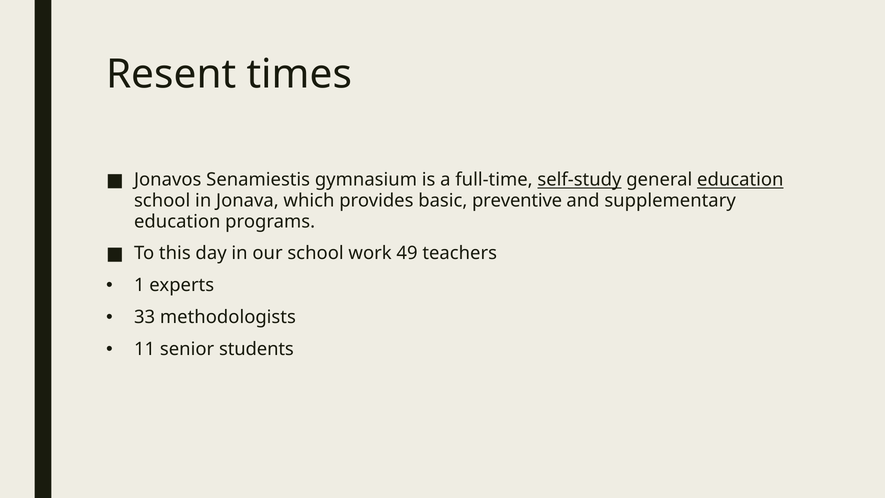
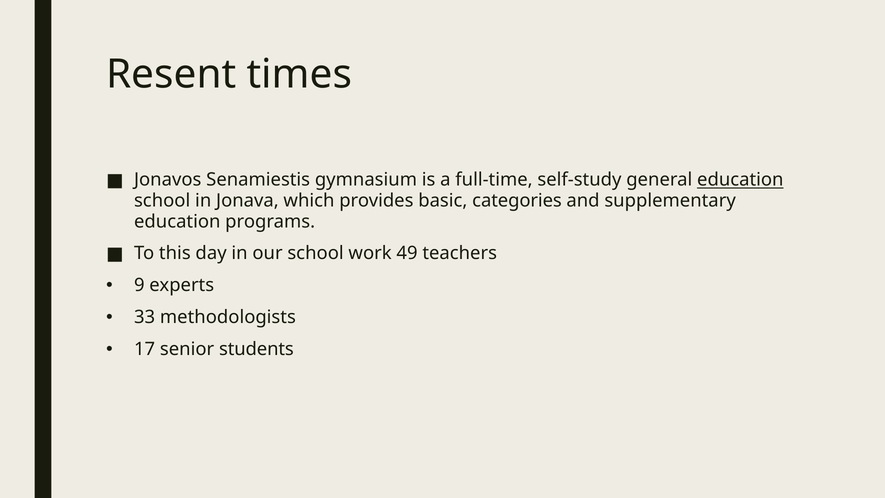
self-study underline: present -> none (579, 180)
preventive: preventive -> categories (517, 201)
1: 1 -> 9 (139, 285)
11: 11 -> 17 (145, 349)
